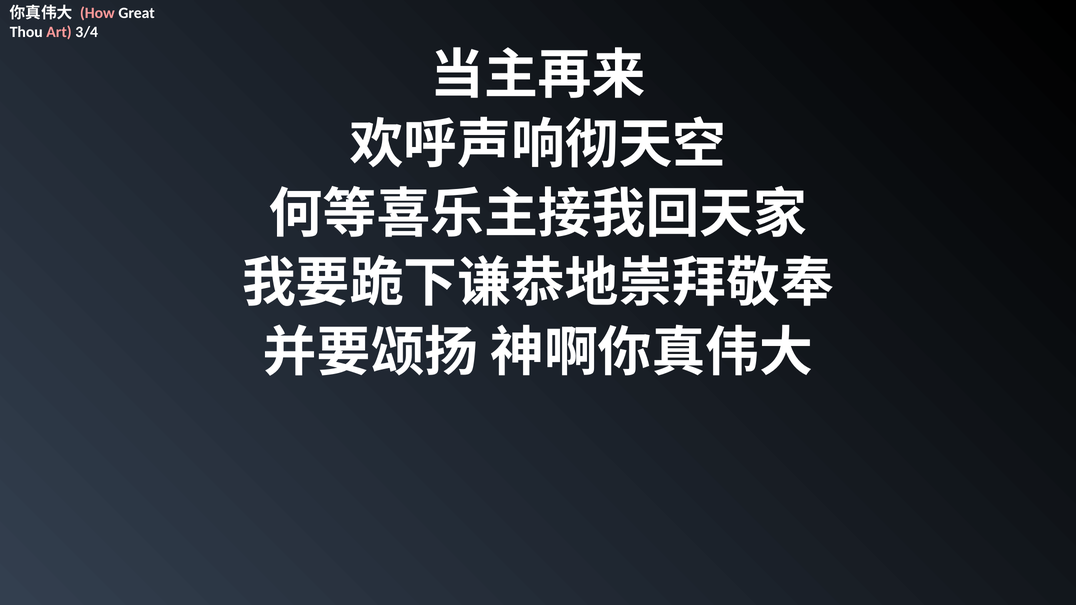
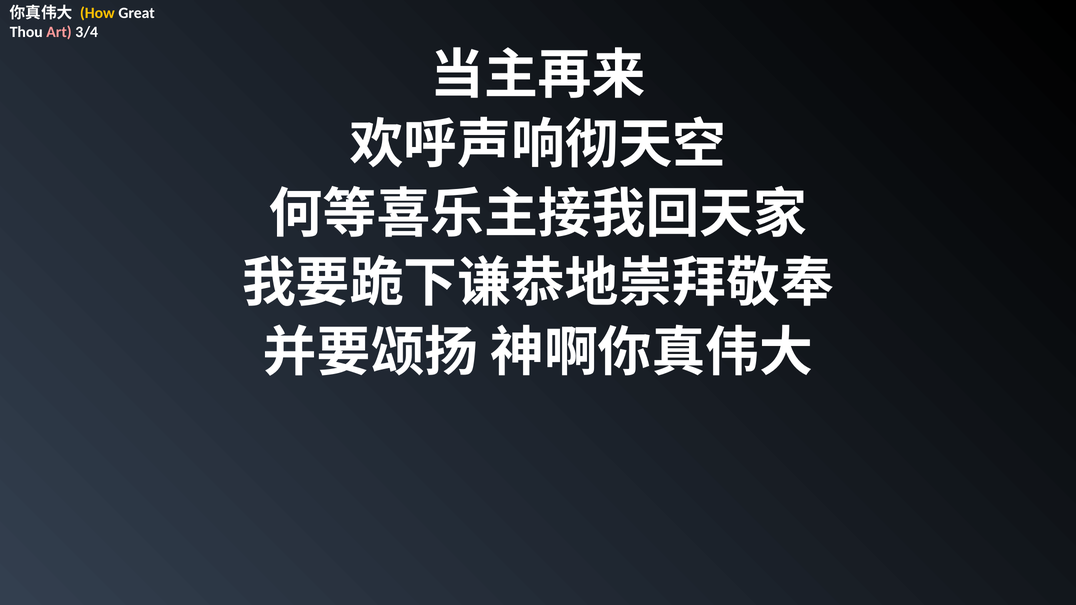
How colour: pink -> yellow (97, 13)
